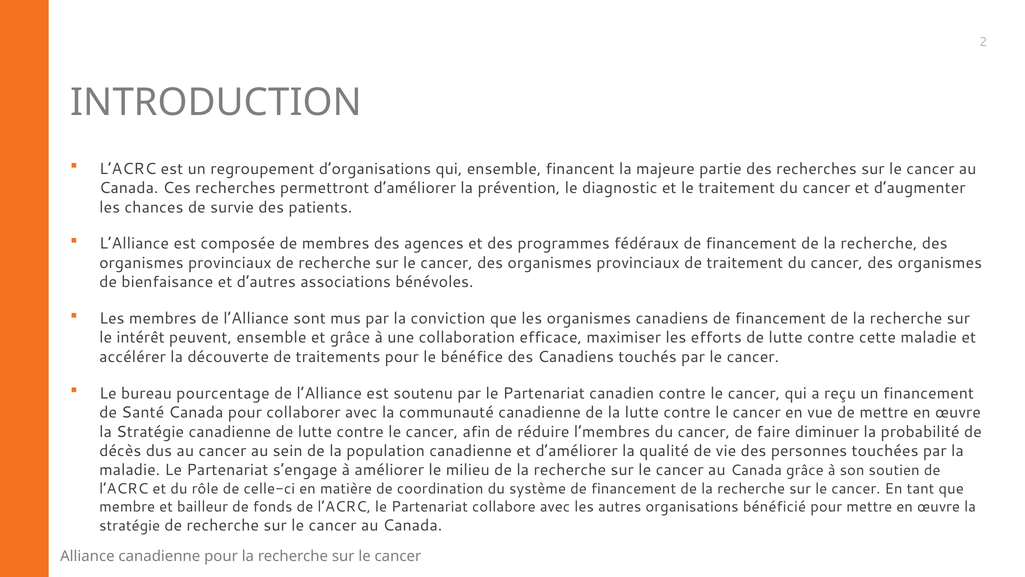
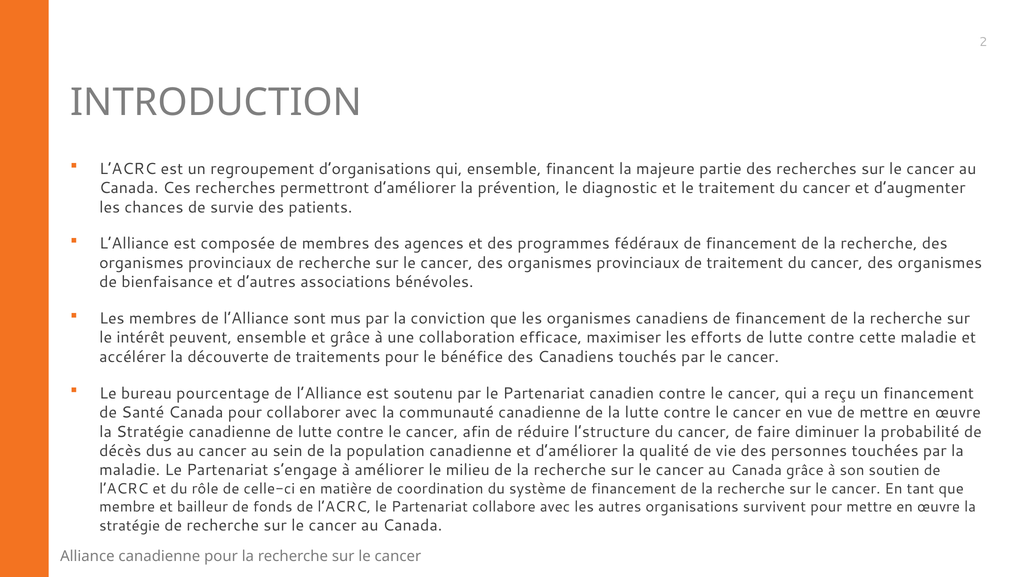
l’membres: l’membres -> l’structure (612, 431)
bénéficié: bénéficié -> survivent (774, 506)
